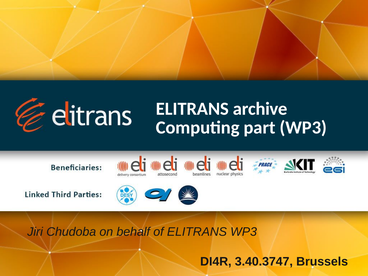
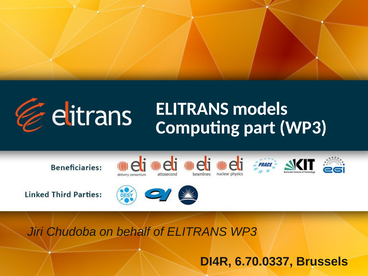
archive: archive -> models (260, 109)
3.40.3747: 3.40.3747 -> 6.70.0337 (264, 262)
